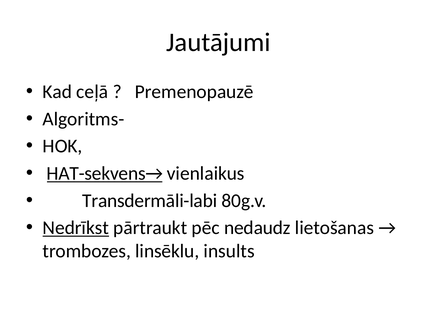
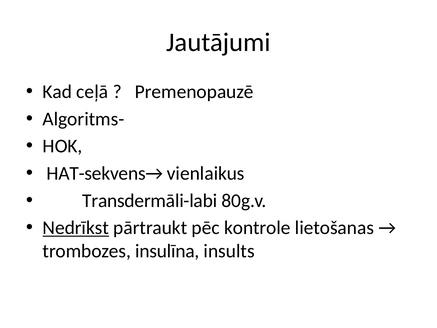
HAT-sekvens→ underline: present -> none (105, 173)
nedaudz: nedaudz -> kontrole (257, 228)
linsēklu: linsēklu -> insulīna (167, 251)
